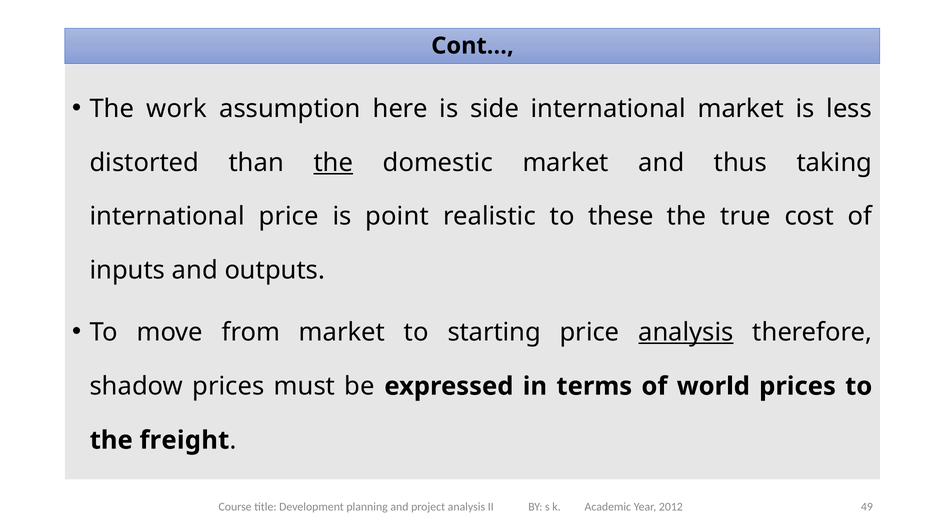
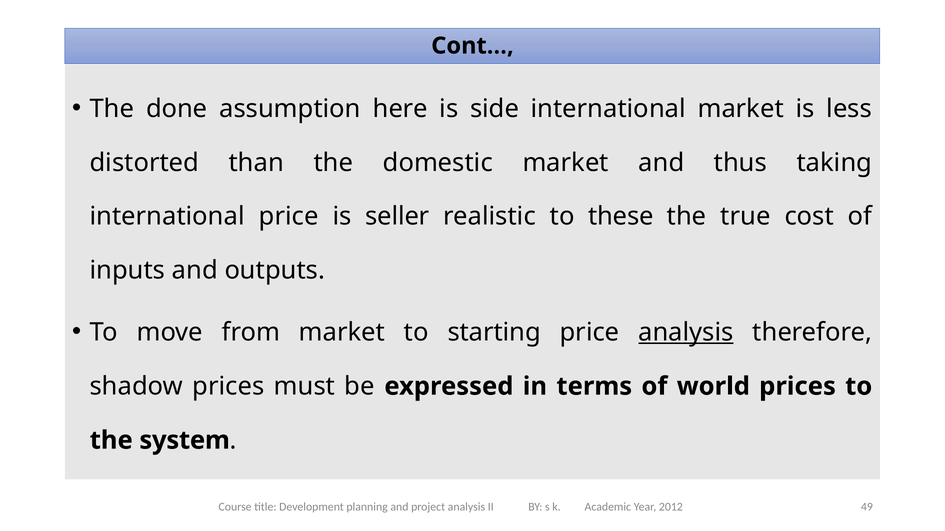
work: work -> done (177, 109)
the underline: present -> none (333, 163)
point: point -> seller (397, 217)
freight: freight -> system (185, 441)
